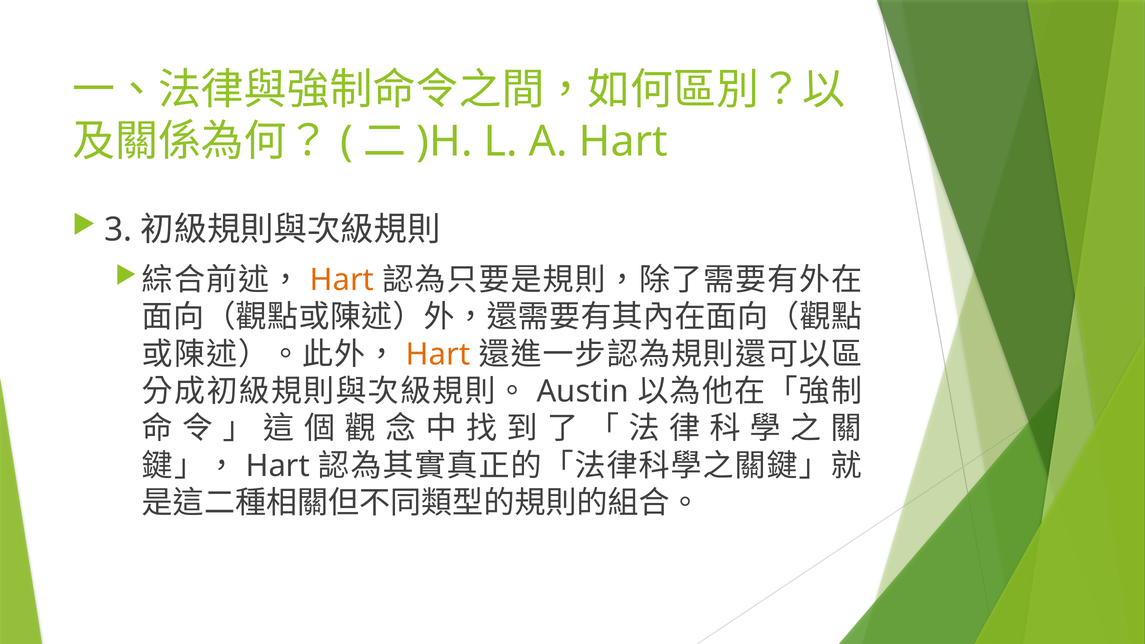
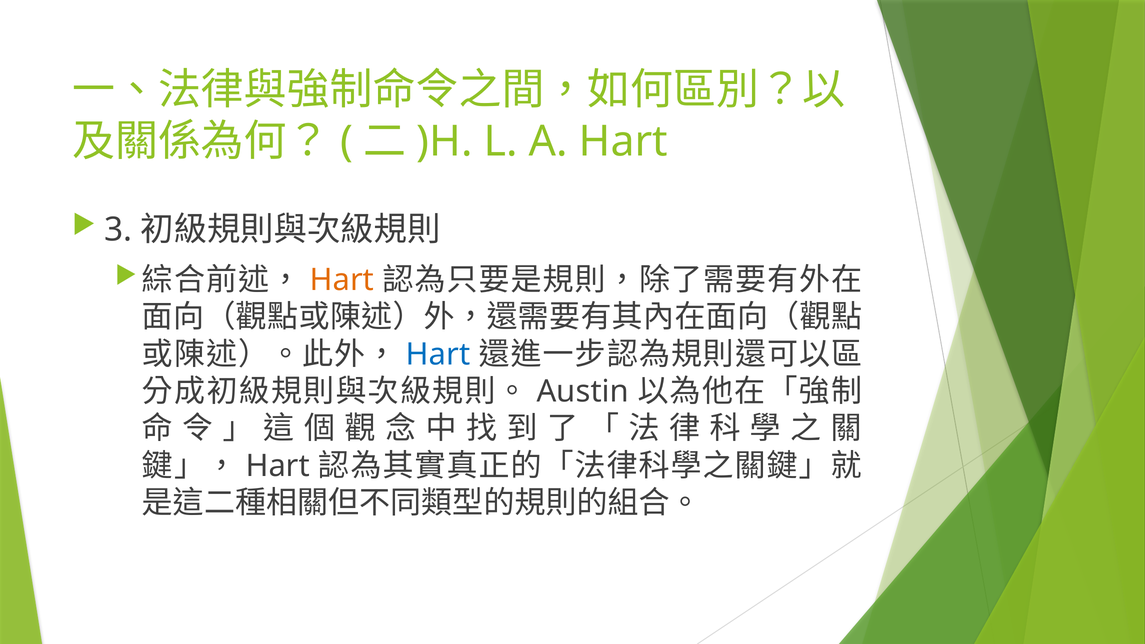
Hart colour: orange -> blue (438, 354)
